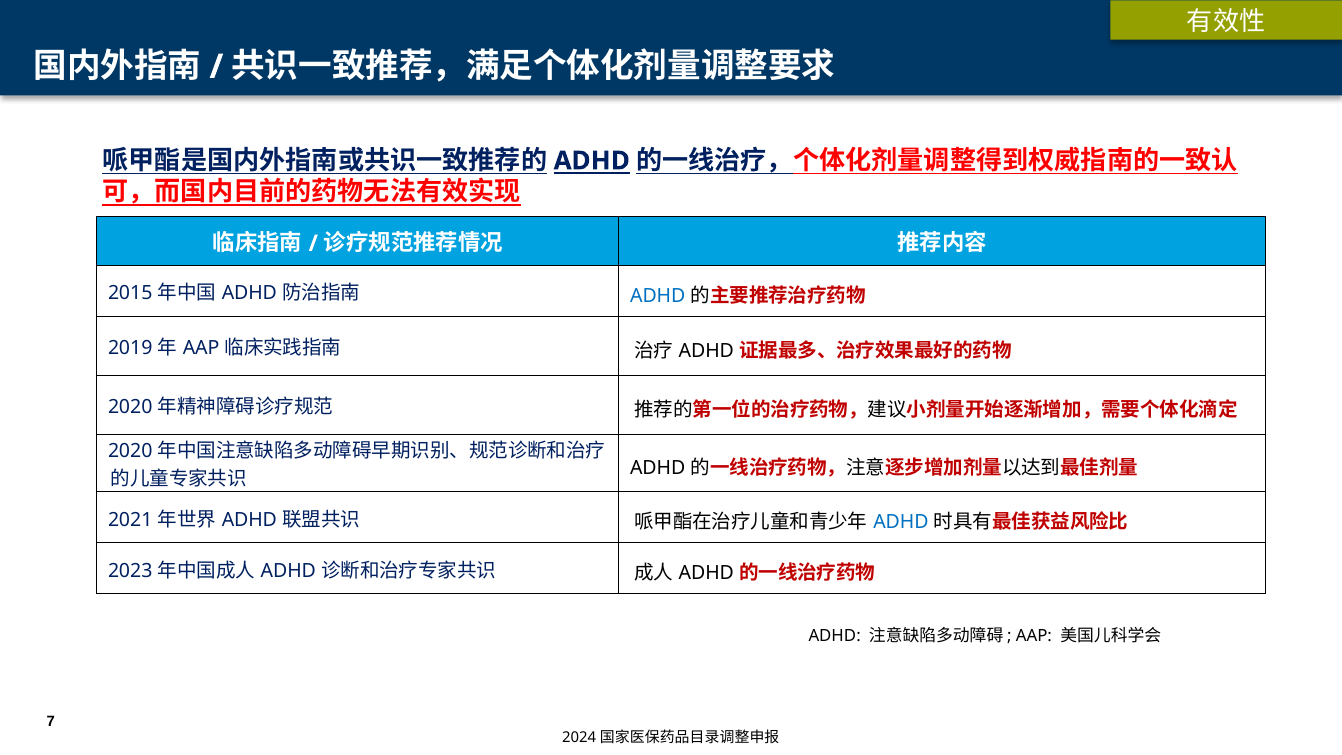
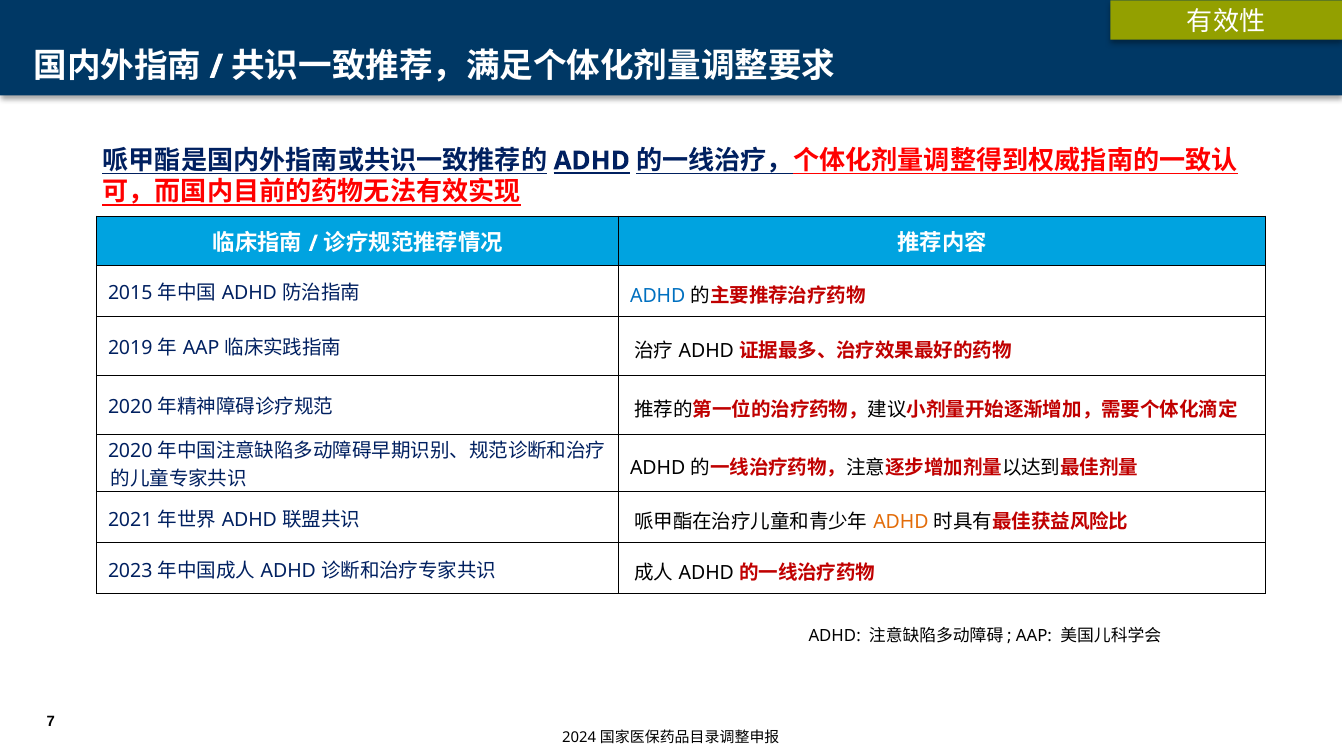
ADHD colour: blue -> orange (901, 522)
